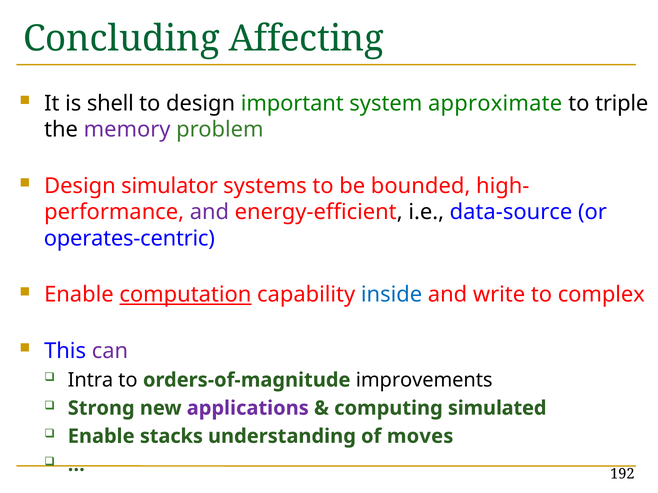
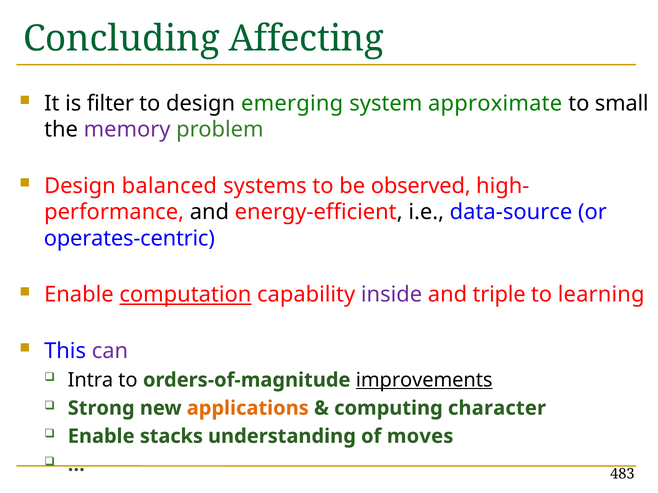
shell: shell -> filter (110, 103)
important: important -> emerging (292, 103)
triple: triple -> small (622, 103)
simulator: simulator -> balanced (169, 186)
bounded: bounded -> observed (421, 186)
and colour: purple -> black (209, 212)
inside colour: blue -> purple (392, 295)
write: write -> triple (499, 295)
complex: complex -> learning (601, 295)
improvements underline: none -> present (424, 380)
applications colour: purple -> orange (248, 409)
simulated: simulated -> character (497, 409)
192: 192 -> 483 (622, 474)
